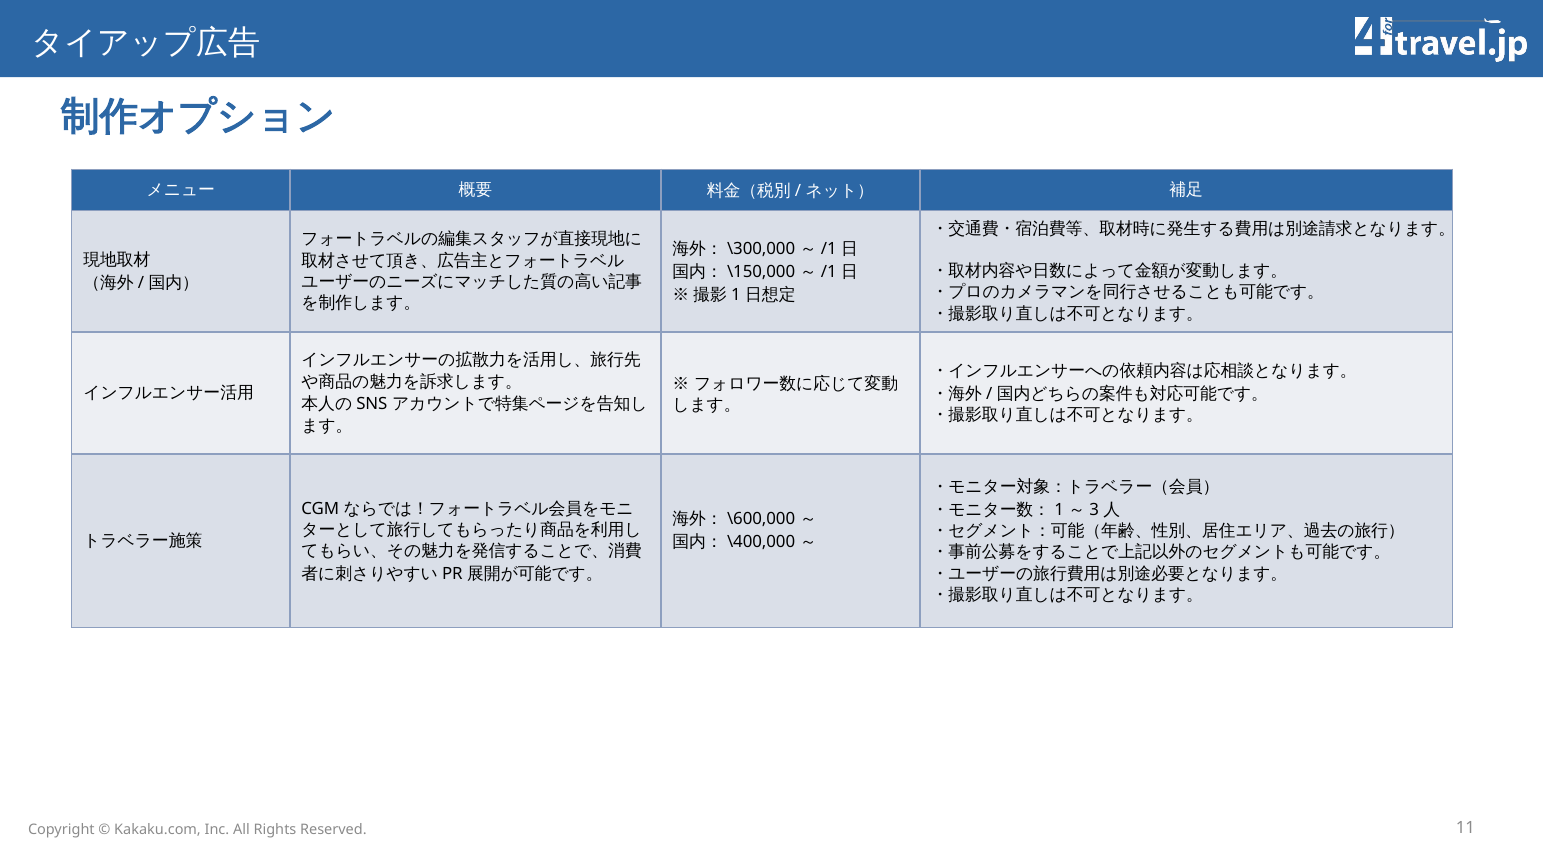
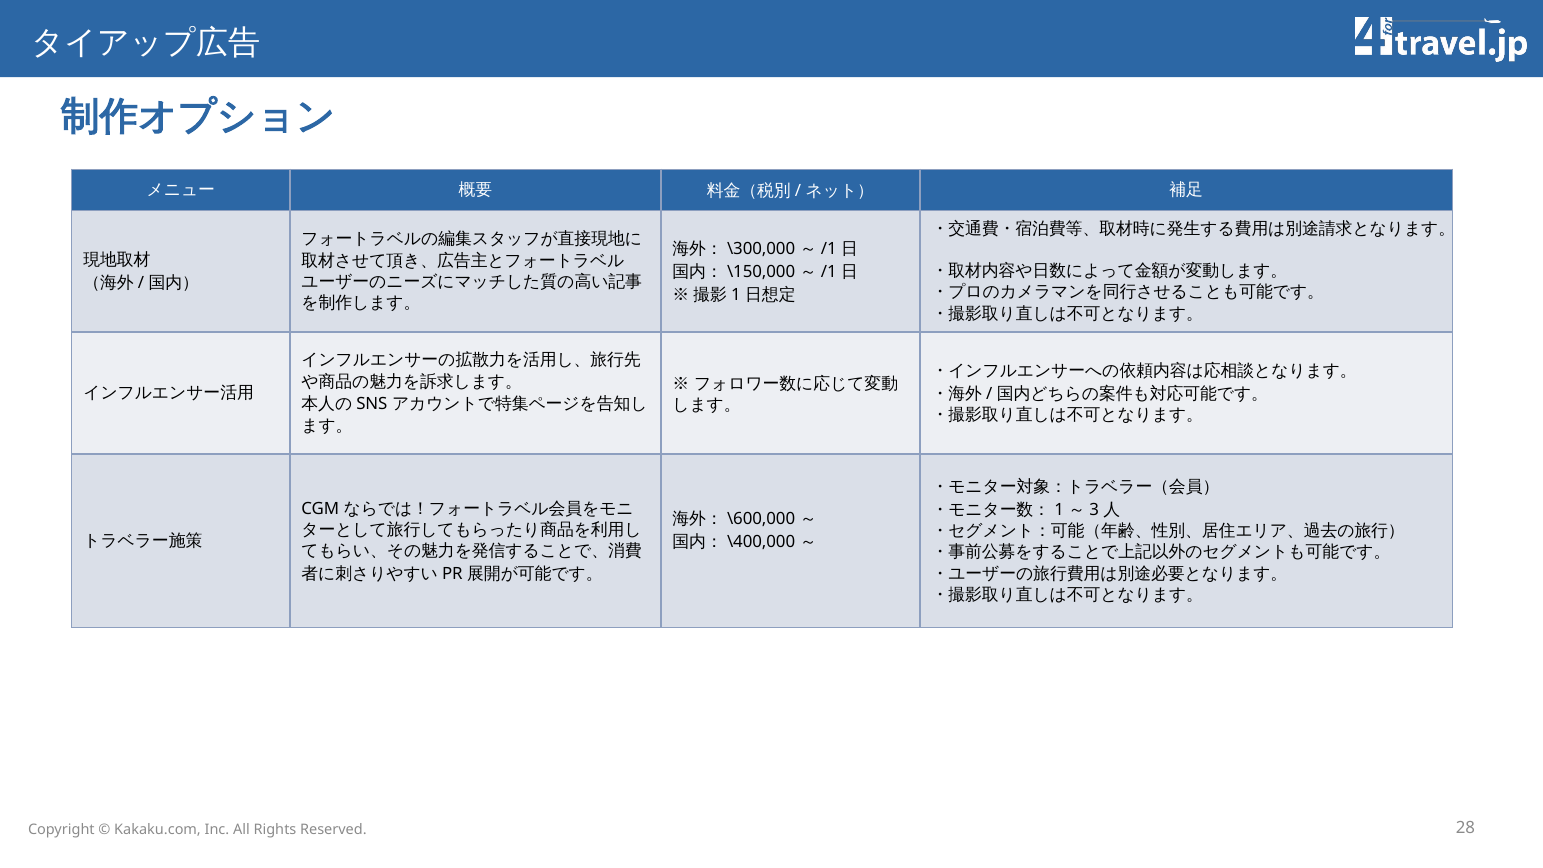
11: 11 -> 28 (1465, 827)
